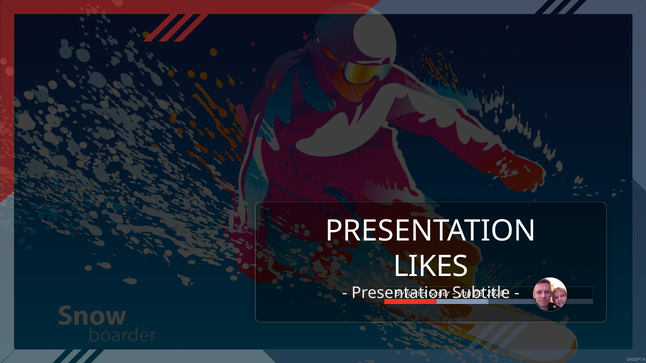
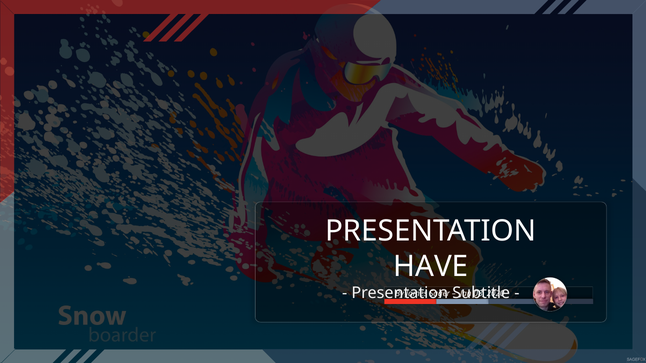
LIKES: LIKES -> HAVE (431, 267)
